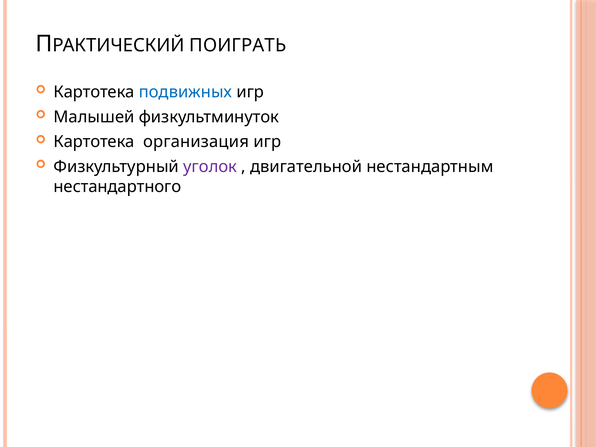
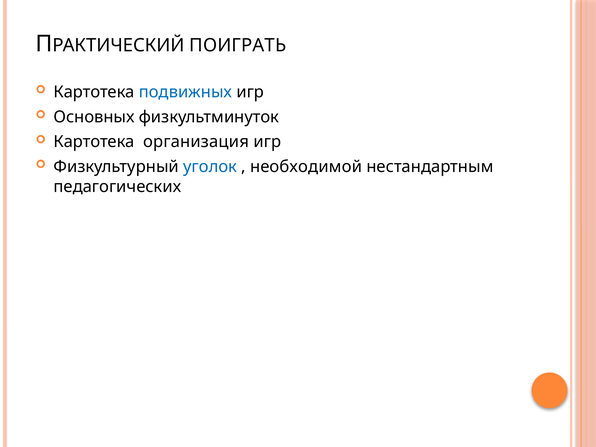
Малышей: Малышей -> Основных (94, 117)
уголок colour: purple -> blue (210, 167)
двигательной: двигательной -> необходимой (306, 167)
нестандартного: нестандартного -> педагогических (117, 187)
